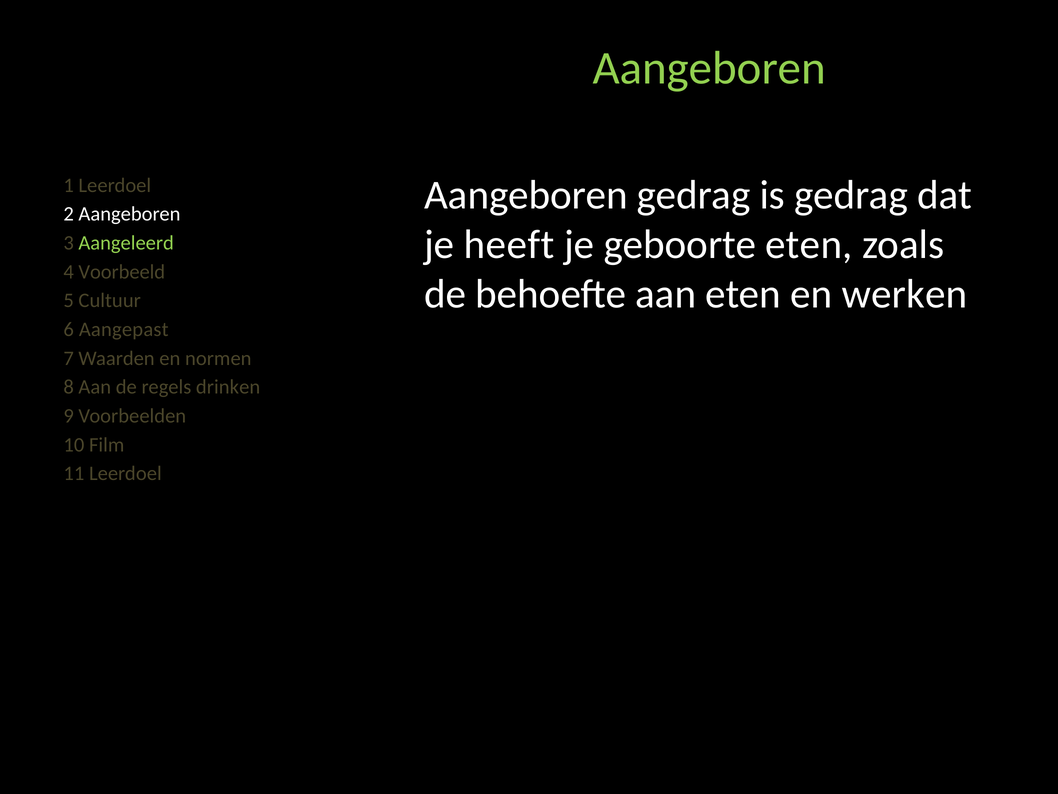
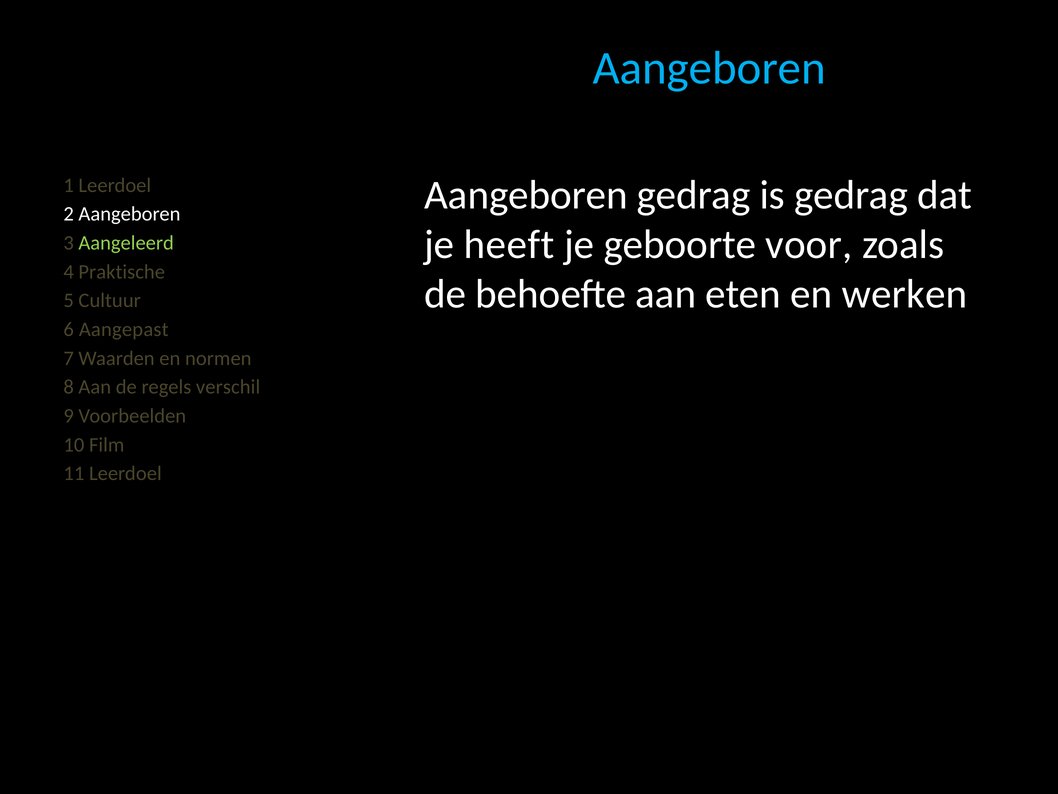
Aangeboren colour: light green -> light blue (709, 68)
geboorte eten: eten -> voor (809, 244)
Voorbeeld: Voorbeeld -> Praktische (122, 272)
drinken: drinken -> verschil (228, 387)
